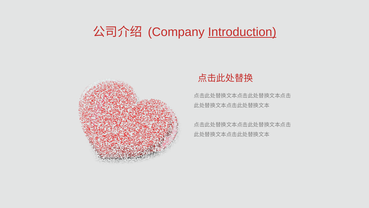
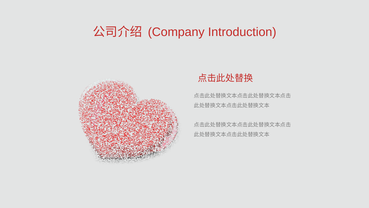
Introduction underline: present -> none (242, 32)
